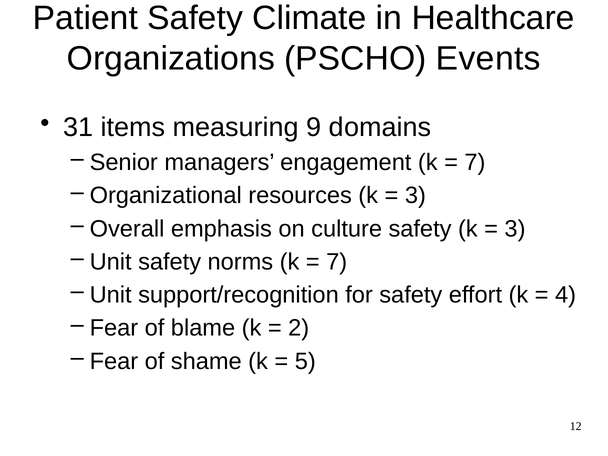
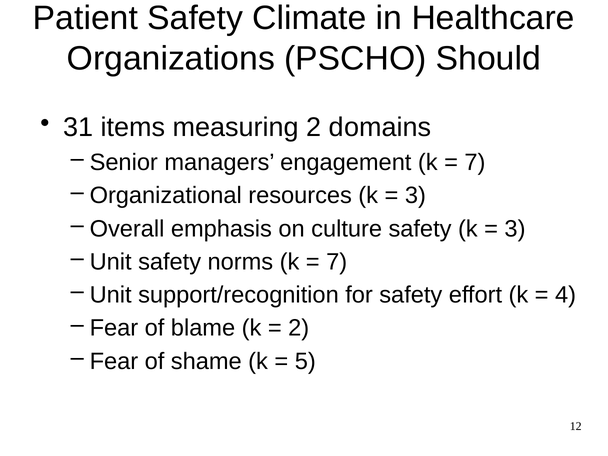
Events: Events -> Should (488, 59)
measuring 9: 9 -> 2 (314, 128)
